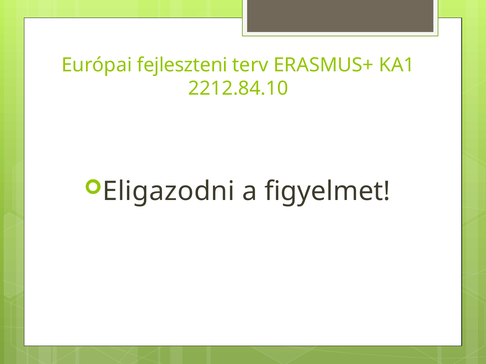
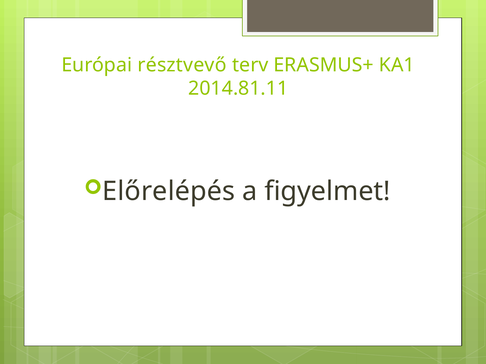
fejleszteni: fejleszteni -> résztvevő (182, 65)
2212.84.10: 2212.84.10 -> 2014.81.11 (238, 89)
Eligazodni: Eligazodni -> Előrelépés (169, 192)
